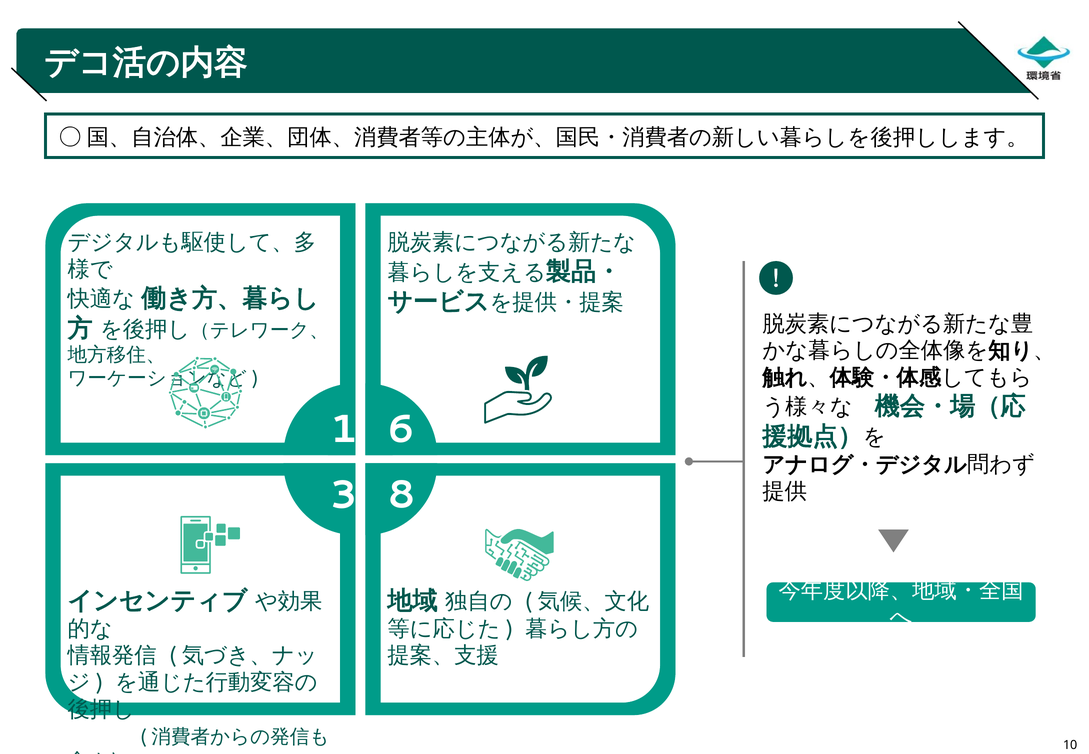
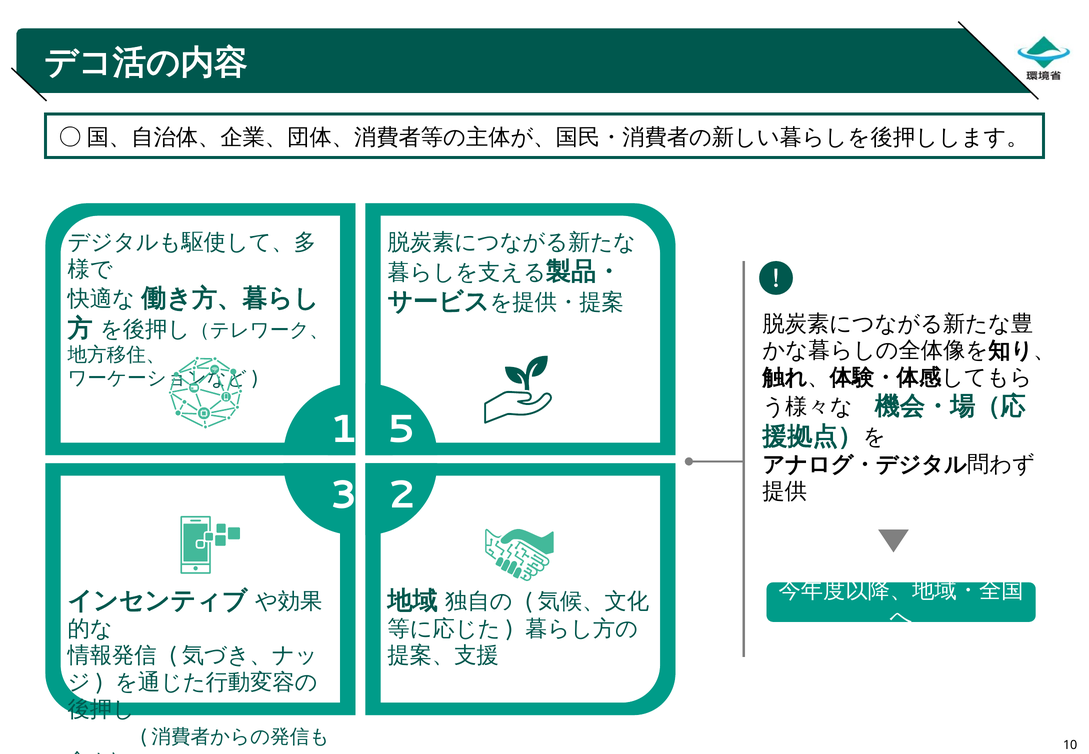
6: 6 -> 5 (401, 429)
8: 8 -> 2 (402, 495)
